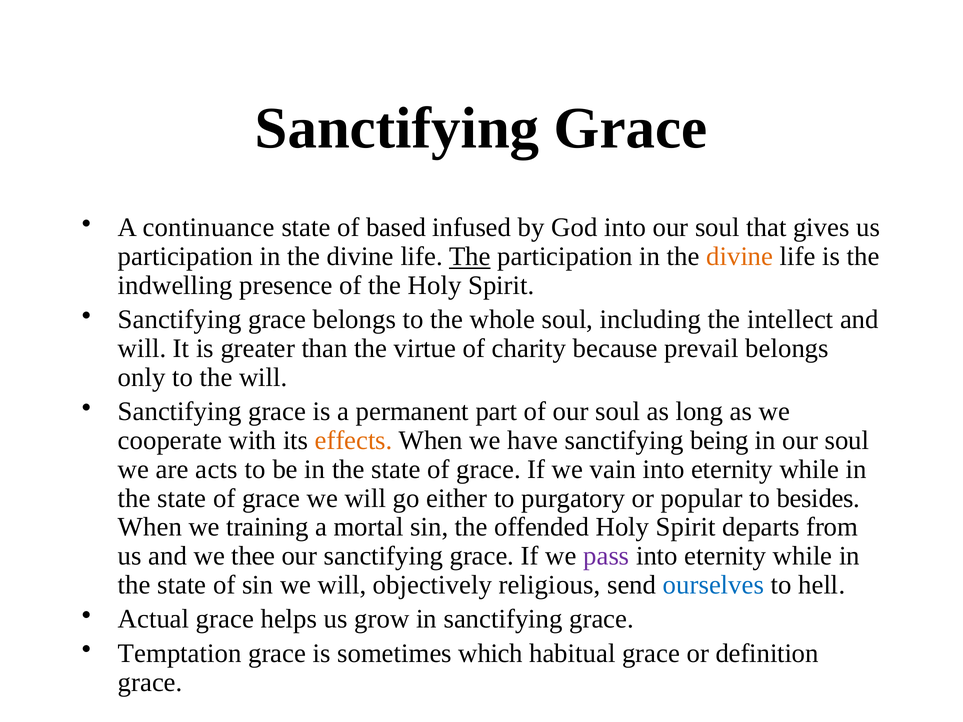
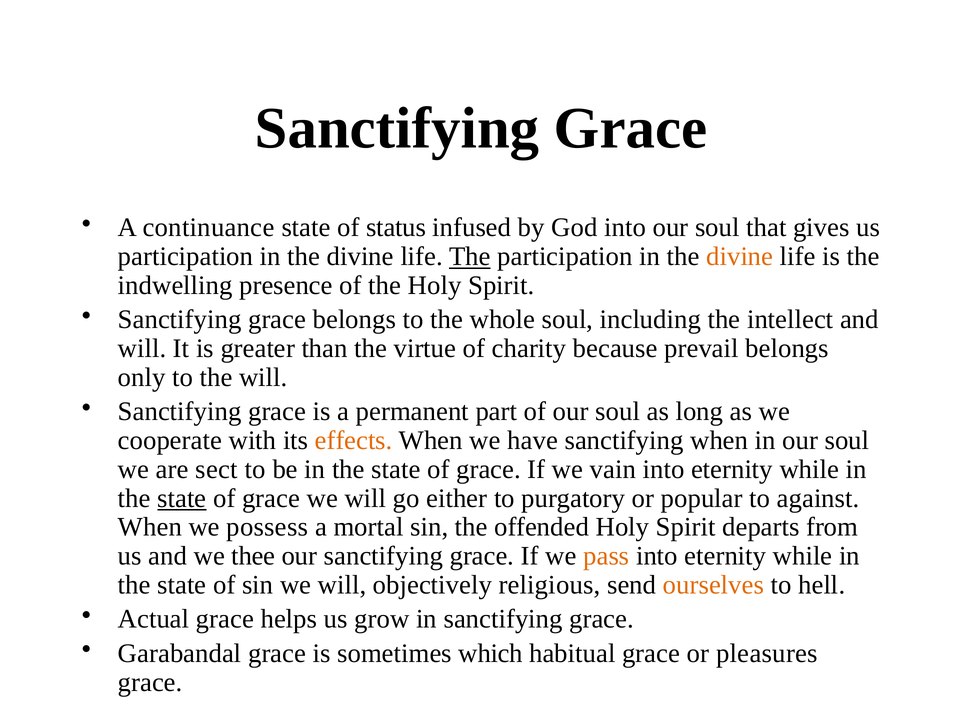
based: based -> status (396, 228)
sanctifying being: being -> when (719, 441)
acts: acts -> sect (217, 470)
state underline: none -> present (182, 498)
besides: besides -> against (818, 498)
training: training -> possess (267, 527)
pass colour: purple -> orange (606, 556)
ourselves colour: blue -> orange (714, 585)
Temptation: Temptation -> Garabandal (180, 654)
definition: definition -> pleasures (767, 654)
